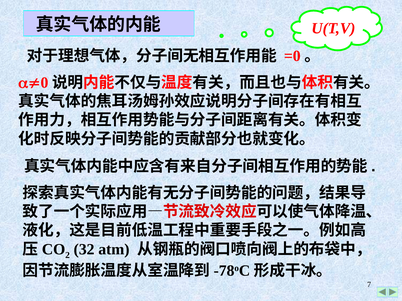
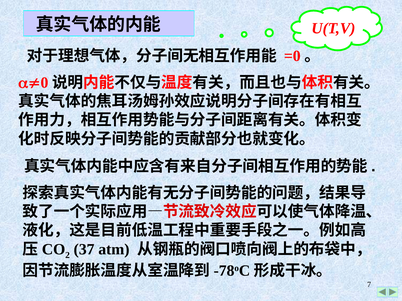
32: 32 -> 37 (84, 250)
